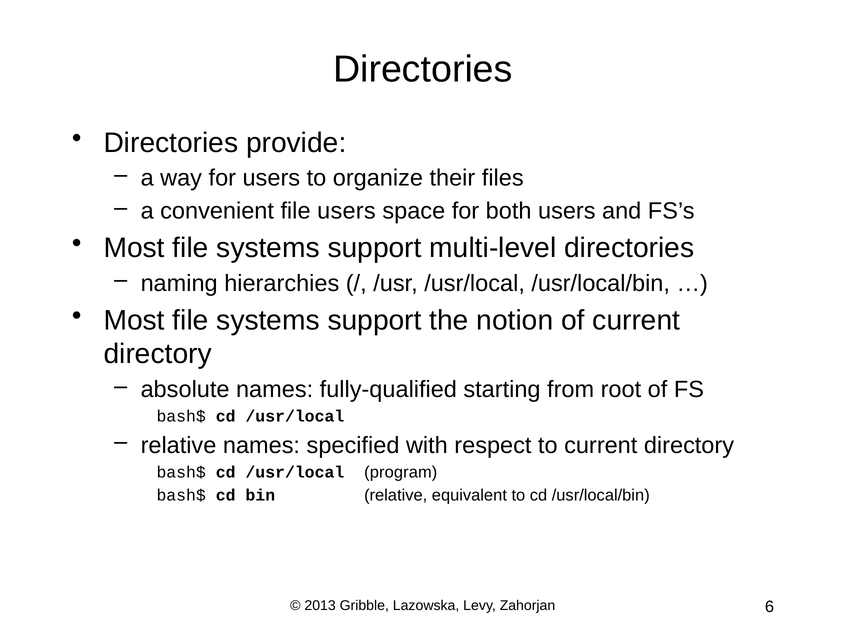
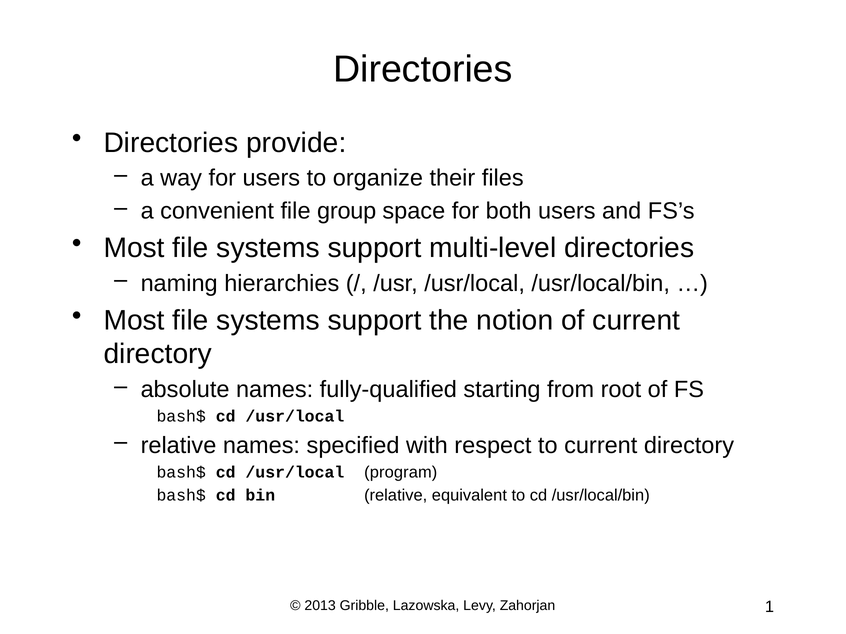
file users: users -> group (347, 211)
6: 6 -> 1 (770, 607)
